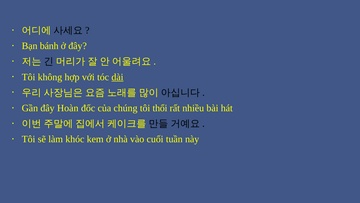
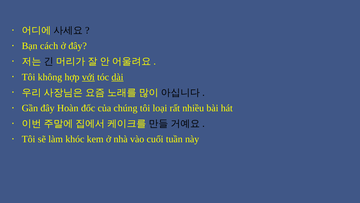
bánh: bánh -> cách (49, 46)
với underline: none -> present (88, 77)
thổi: thổi -> loại (160, 108)
